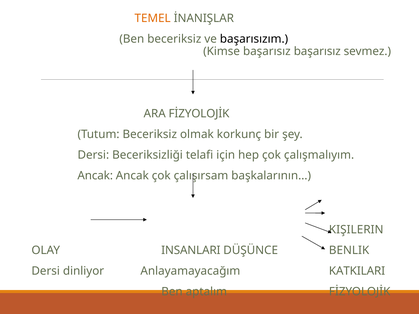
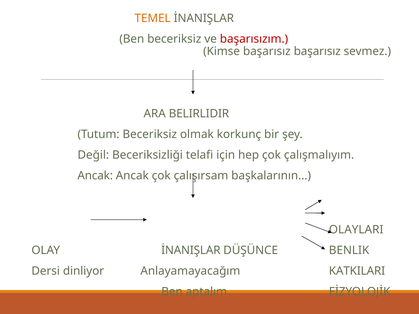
başarısızım colour: black -> red (254, 39)
ARA FİZYOLOJİK: FİZYOLOJİK -> BELIRLIDIR (199, 114)
Dersi: Dersi -> Değil (93, 155)
KIŞILERIN: KIŞILERIN -> OLAYLARI (356, 230)
OLAY INSANLARI: INSANLARI -> İNANIŞLAR (191, 251)
